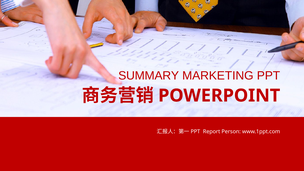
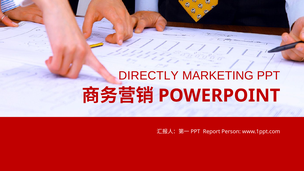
SUMMARY: SUMMARY -> DIRECTLY (149, 76)
